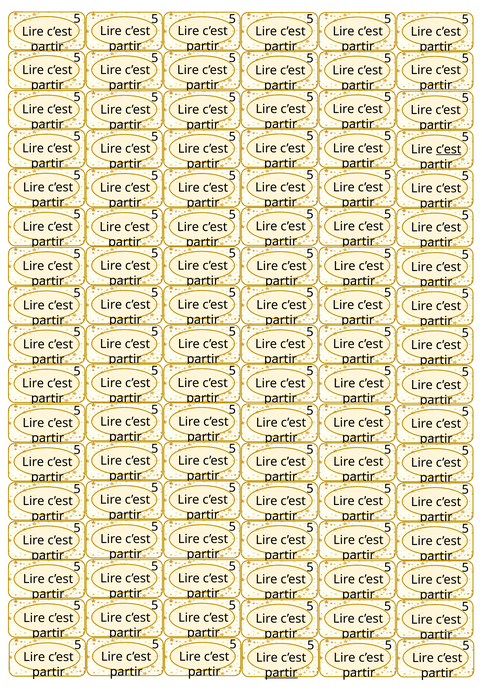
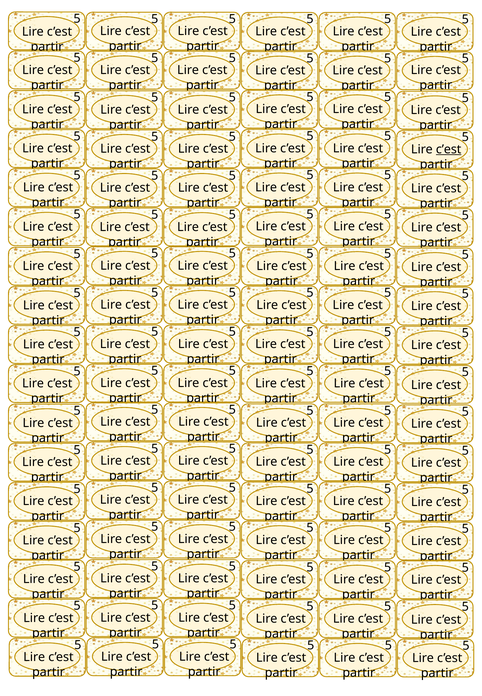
partir underline: present -> none (281, 673)
